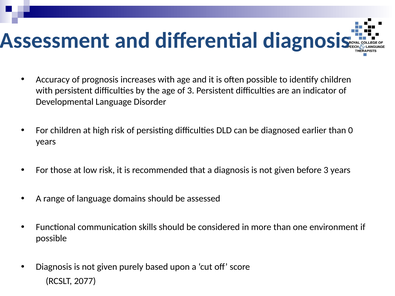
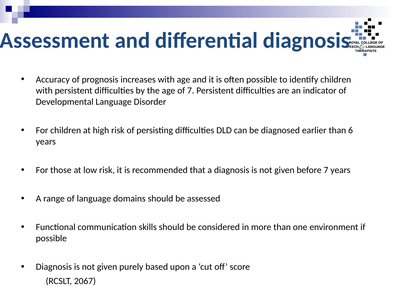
of 3: 3 -> 7 (191, 91)
0: 0 -> 6 (351, 130)
before 3: 3 -> 7 (326, 170)
2077: 2077 -> 2067 (85, 281)
